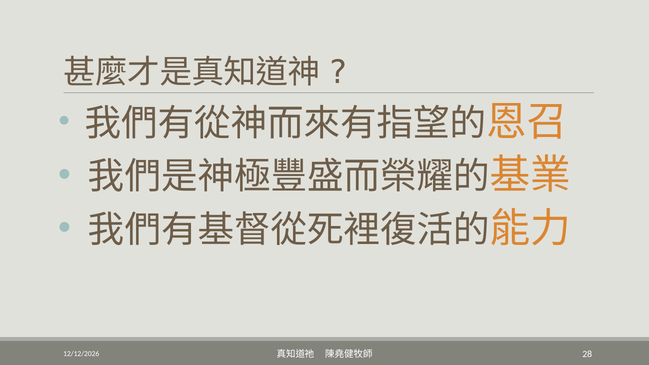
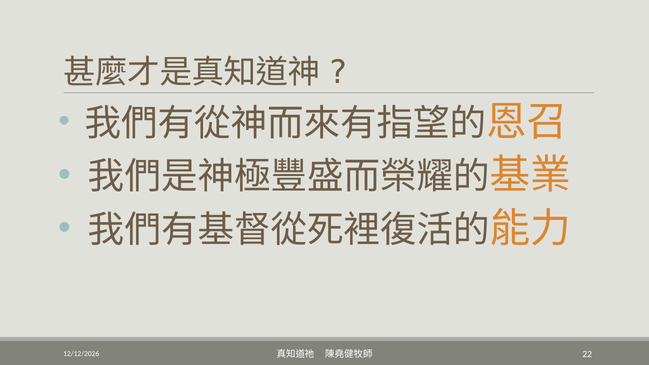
28: 28 -> 22 (587, 354)
